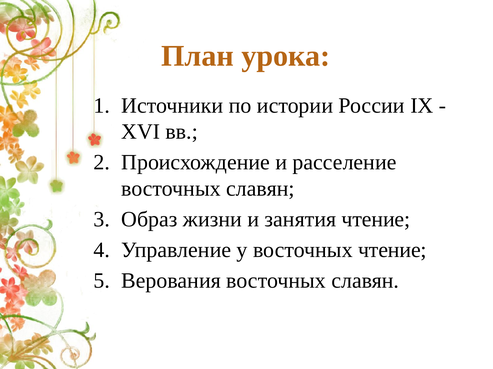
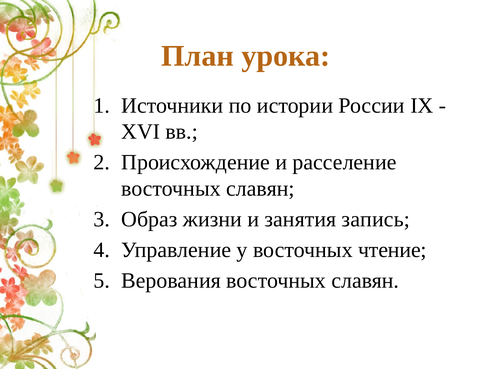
занятия чтение: чтение -> запись (376, 220)
